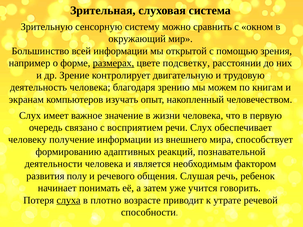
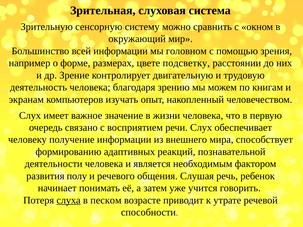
открытой: открытой -> головном (186, 51)
размерах underline: present -> none (113, 63)
плотно: плотно -> песком (106, 200)
